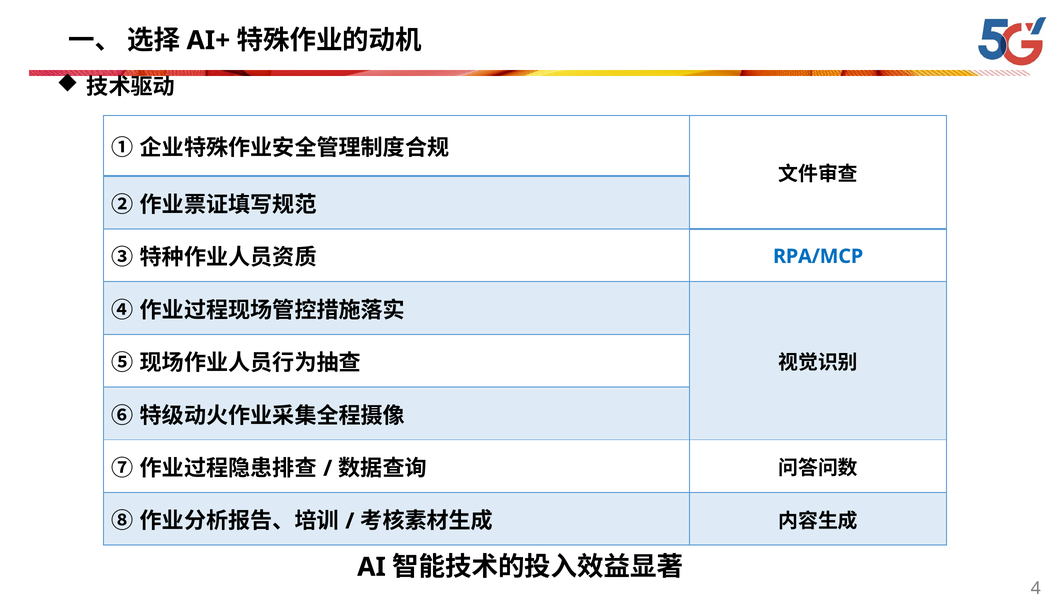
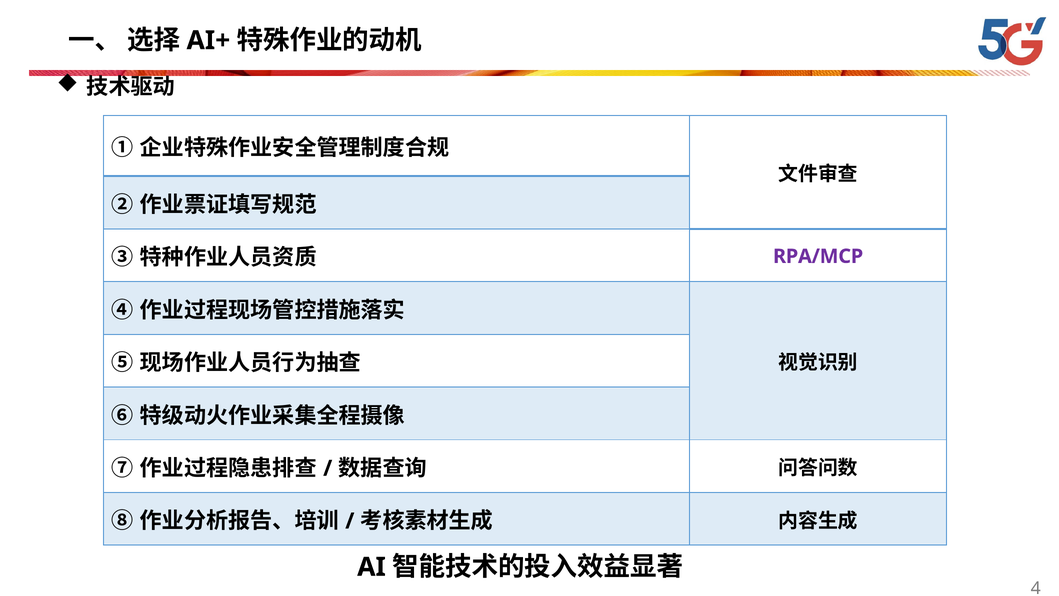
RPA/MCP colour: blue -> purple (818, 256)
